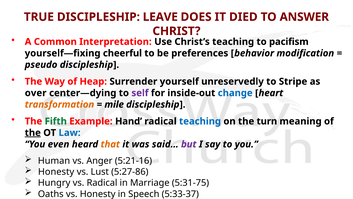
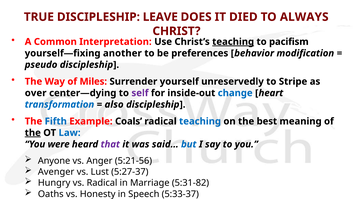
ANSWER: ANSWER -> ALWAYS (304, 17)
teaching underline: none -> present (233, 42)
cheerful: cheerful -> another (122, 53)
Heap: Heap -> Miles (93, 81)
transformation colour: orange -> blue (59, 104)
mile: mile -> also (114, 104)
Fifth colour: green -> blue (56, 121)
Hand: Hand -> Coals (129, 121)
turn: turn -> best (267, 121)
even: even -> were (59, 144)
that colour: orange -> purple (110, 144)
but colour: purple -> blue (189, 144)
Human: Human -> Anyone (54, 160)
5:21-16: 5:21-16 -> 5:21-56 (133, 160)
Honesty: Honesty -> Avenger (56, 171)
5:27-86: 5:27-86 -> 5:27-37 (130, 171)
5:31-75: 5:31-75 -> 5:31-82 (190, 183)
